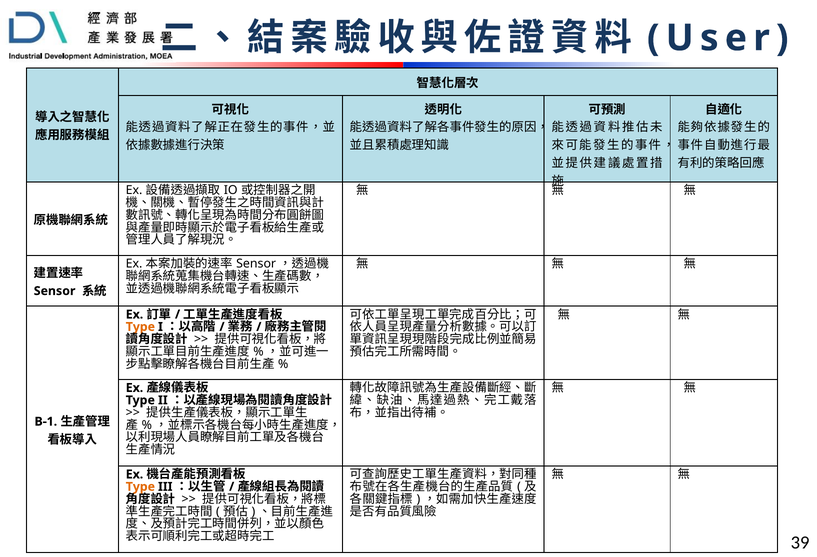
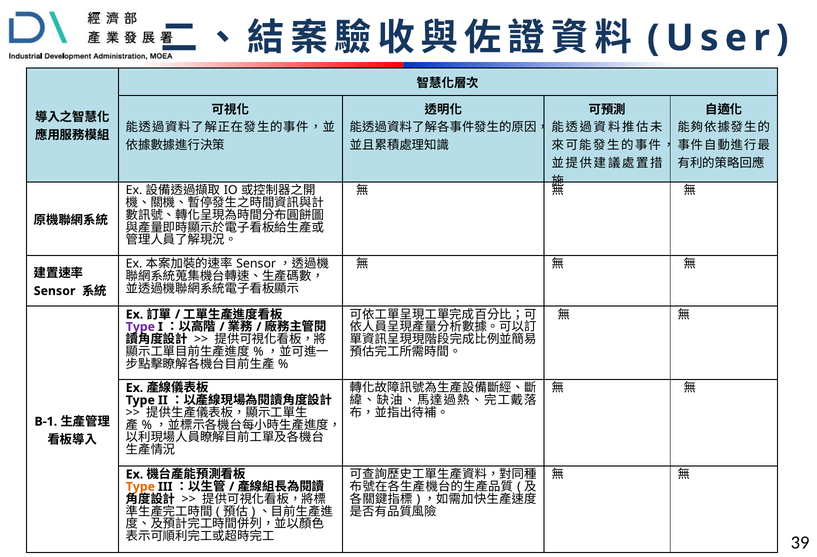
Type colour: orange -> purple (140, 327)
